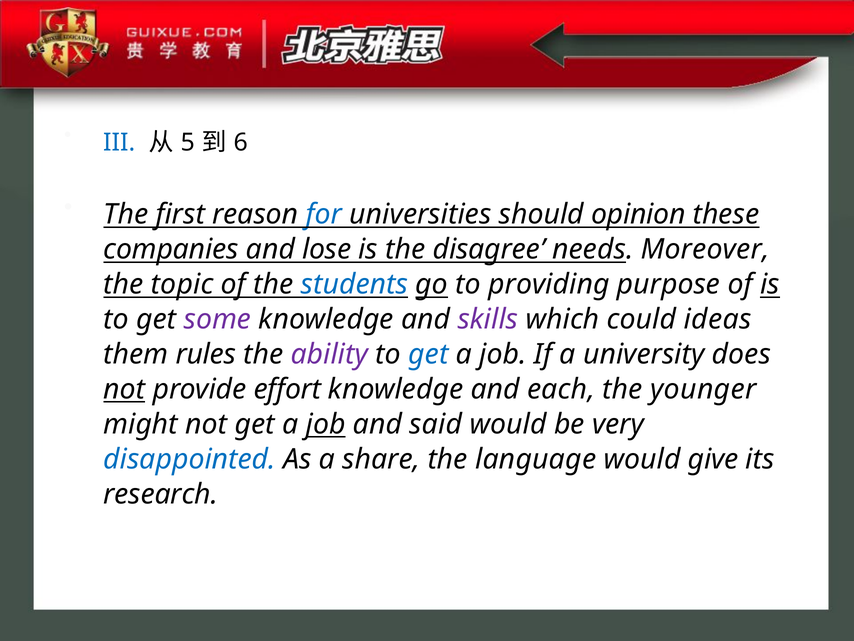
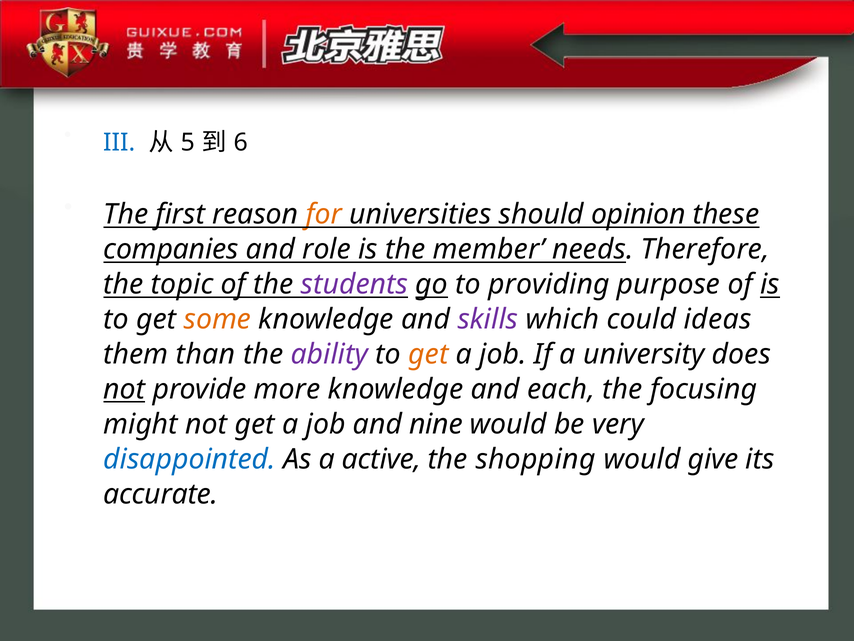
for colour: blue -> orange (324, 214)
lose: lose -> role (327, 249)
disagree: disagree -> member (489, 249)
Moreover: Moreover -> Therefore (705, 249)
students colour: blue -> purple (354, 284)
some colour: purple -> orange (217, 319)
rules: rules -> than (206, 354)
get colour: blue -> orange (428, 354)
effort: effort -> more (287, 389)
younger: younger -> focusing (704, 389)
job underline: present -> none (326, 424)
said: said -> nine (436, 424)
share: share -> active (381, 459)
language: language -> shopping (536, 459)
research: research -> accurate (161, 494)
